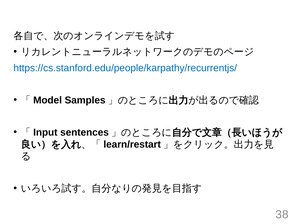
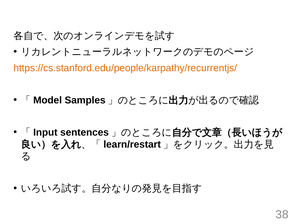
https://cs.stanford.edu/people/karpathy/recurrentjs/ colour: blue -> orange (125, 68)
